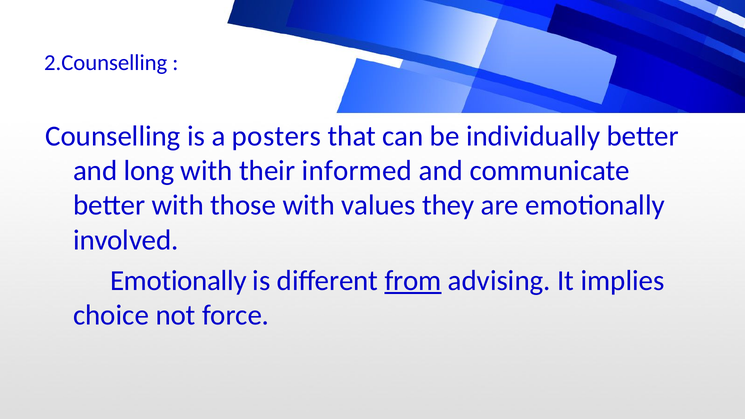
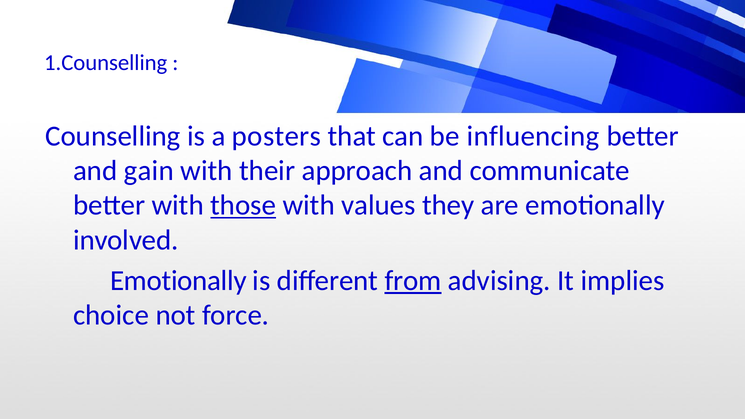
2.Counselling: 2.Counselling -> 1.Counselling (106, 63)
individually: individually -> influencing (533, 136)
long: long -> gain (149, 171)
informed: informed -> approach (357, 171)
those underline: none -> present (243, 205)
